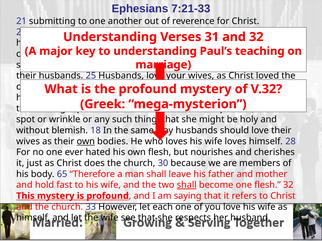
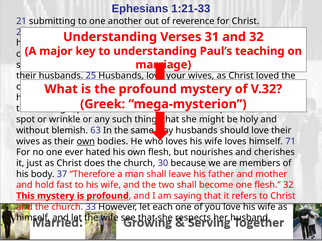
7:21-33: 7:21-33 -> 1:21-33 (191, 9)
18: 18 -> 63 (96, 131)
28: 28 -> 71 (291, 142)
65: 65 -> 37 (62, 174)
shall underline: present -> none (187, 185)
